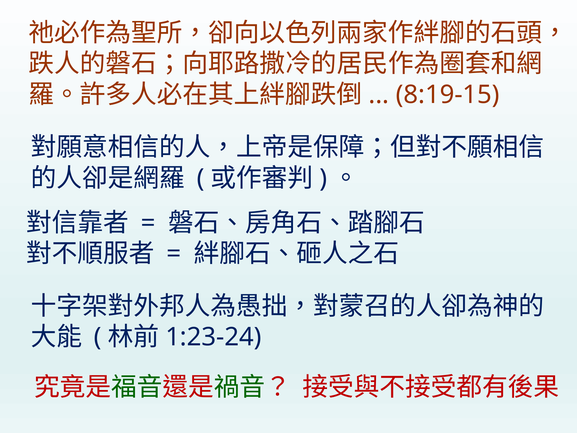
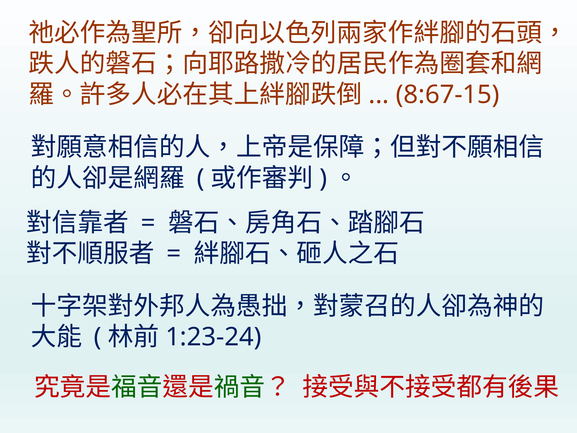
8:19-15: 8:19-15 -> 8:67-15 (448, 95)
